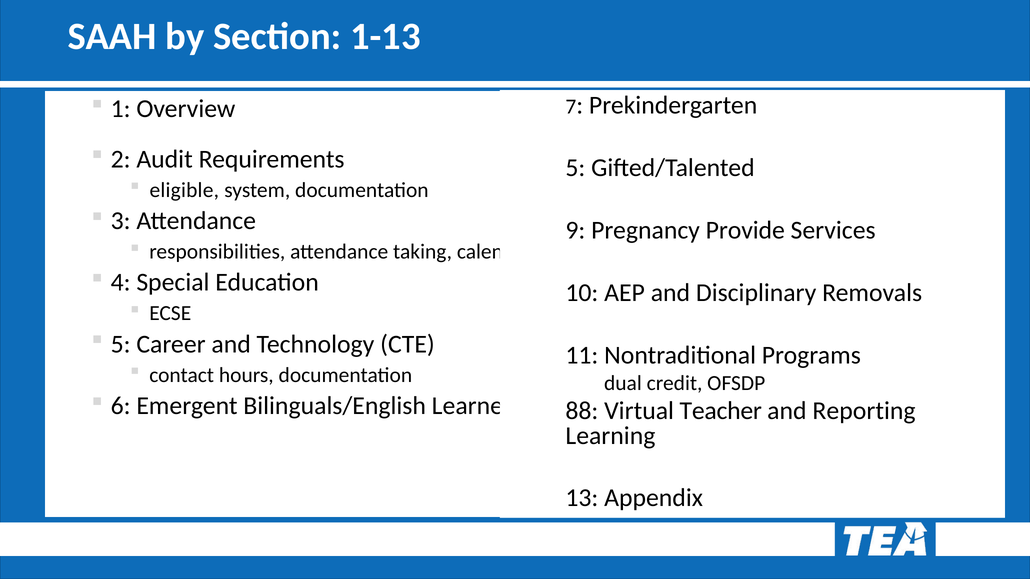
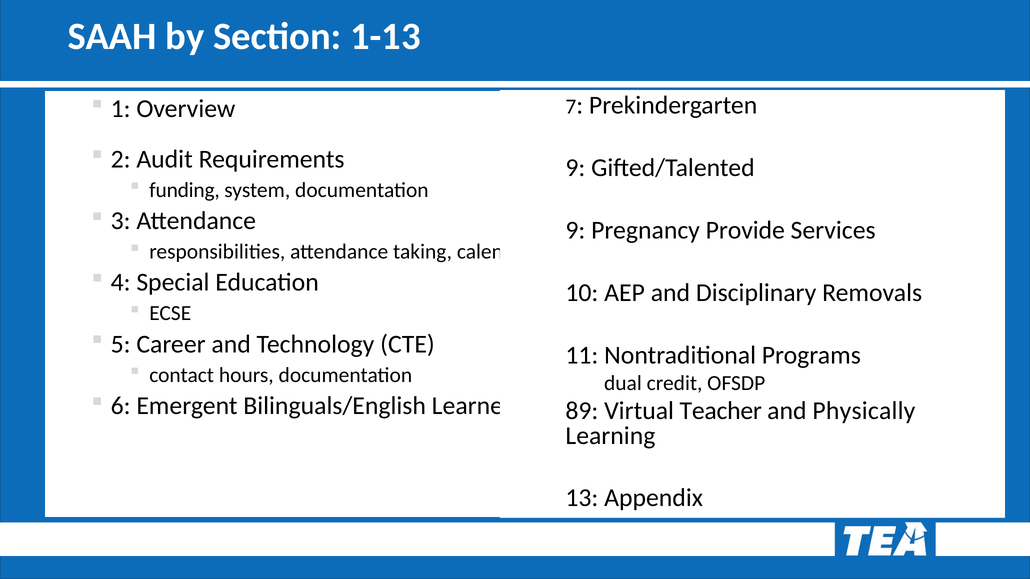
5: 5 -> 9 (575, 168)
eligible: eligible -> funding (184, 190)
88: 88 -> 89 (582, 411)
Reporting: Reporting -> Physically (864, 411)
